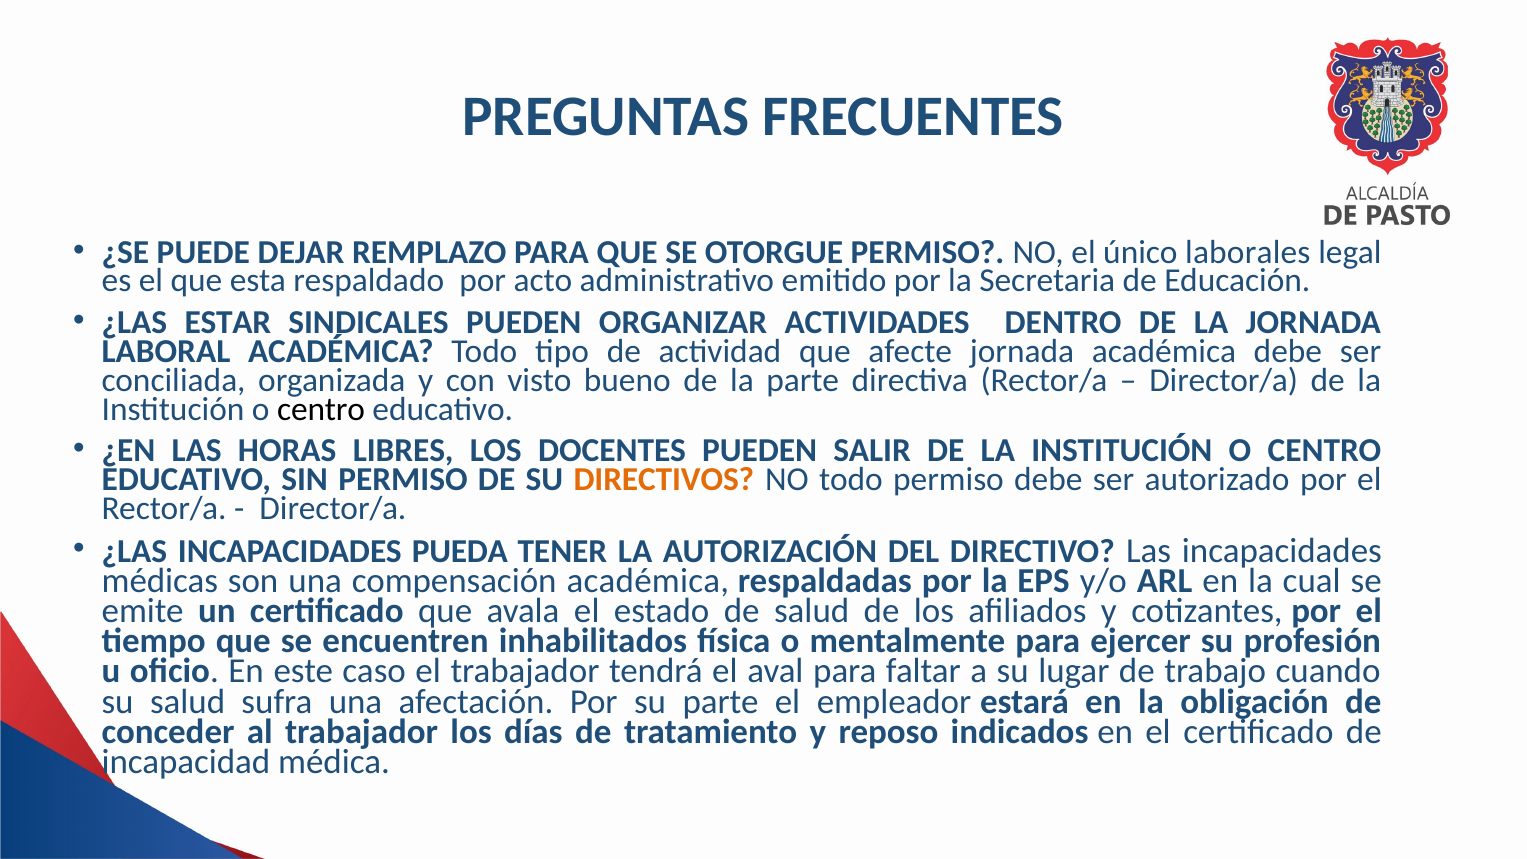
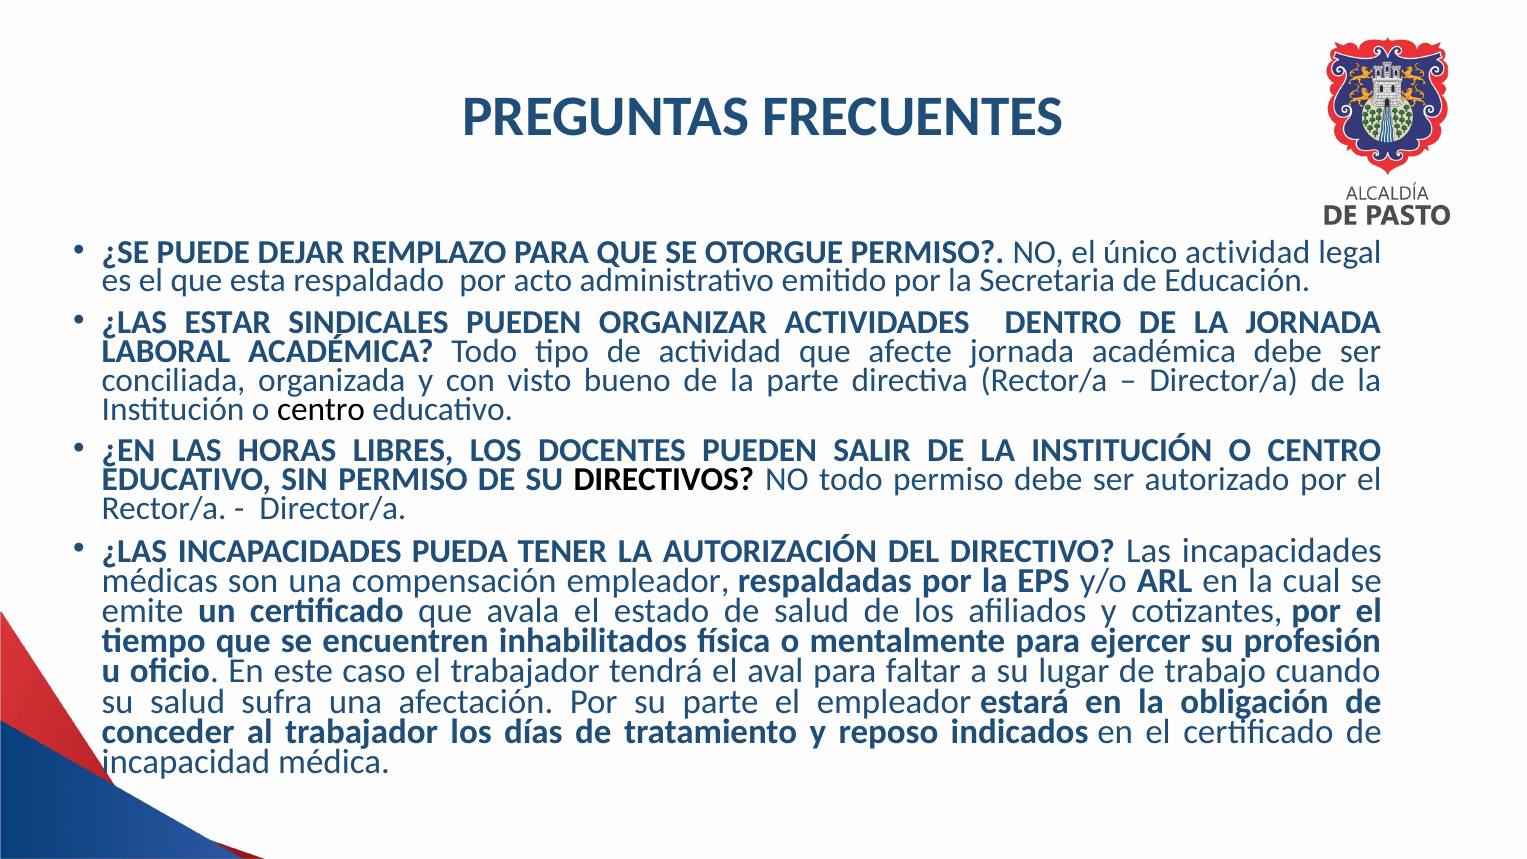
único laborales: laborales -> actividad (1248, 252)
DIRECTIVOS colour: orange -> black (664, 479)
compensación académica: académica -> empleador (648, 581)
